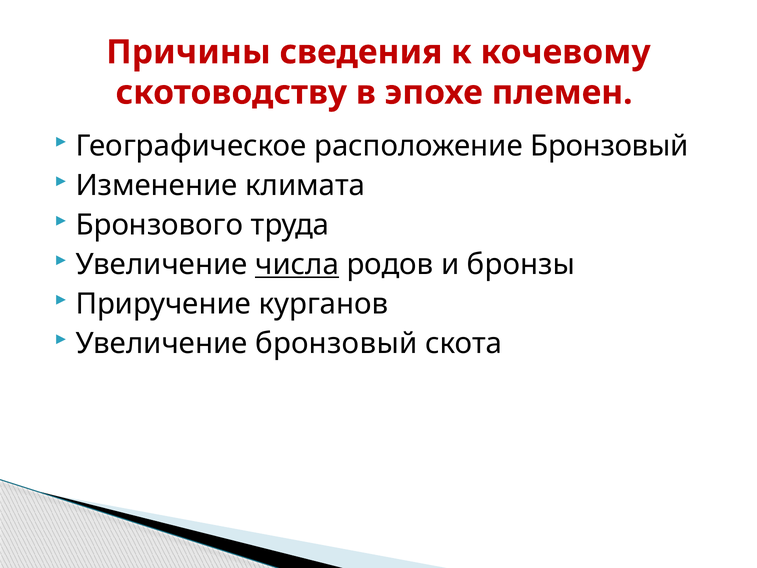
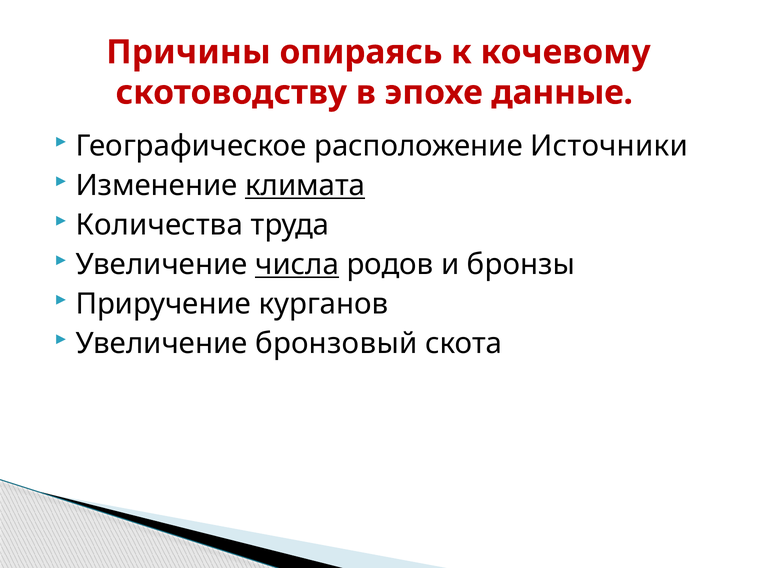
сведения: сведения -> опираясь (361, 52)
племен: племен -> данные (562, 93)
расположение Бронзовый: Бронзовый -> Источники (609, 146)
климата underline: none -> present (305, 185)
Бронзового: Бронзового -> Количества (159, 225)
